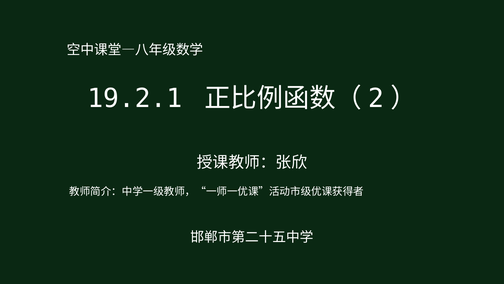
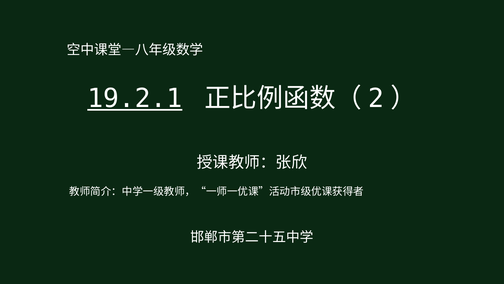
19.2.1 underline: none -> present (135, 98)
